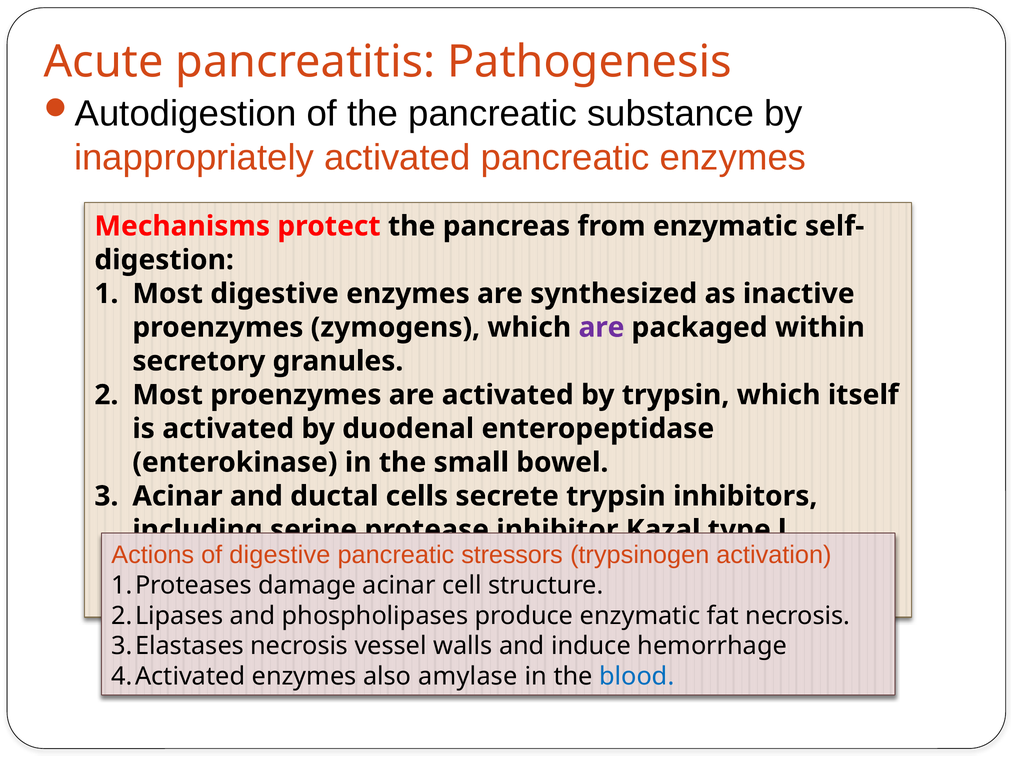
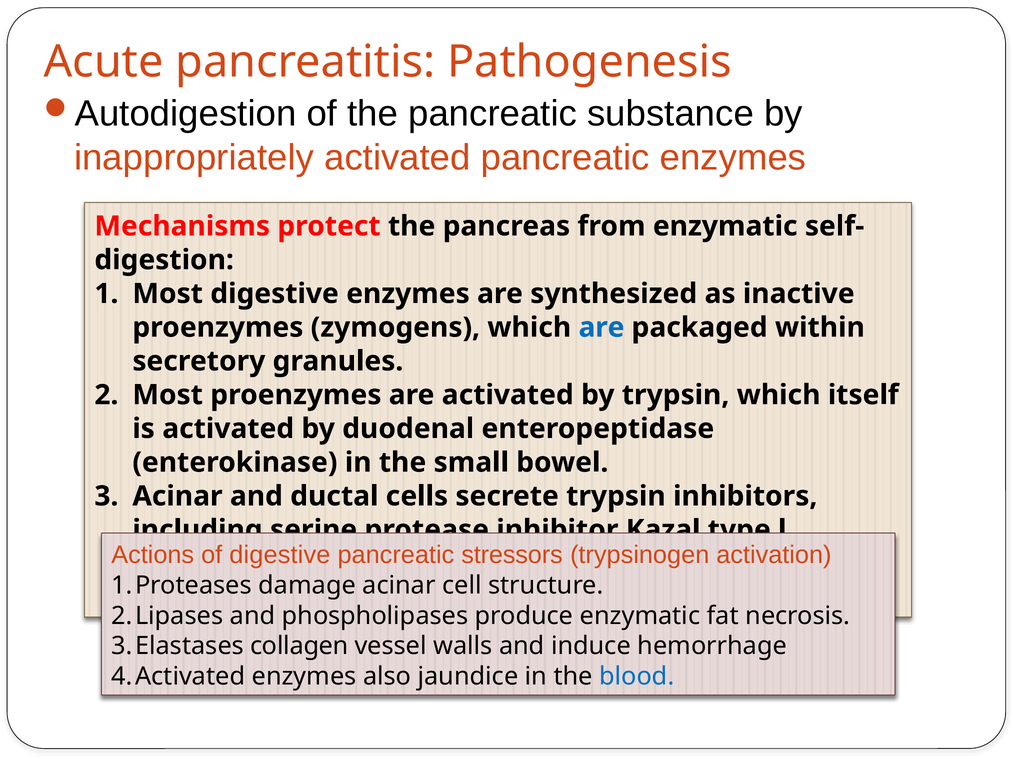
are colour: purple -> blue (601, 328)
necrosis: necrosis -> collagen (299, 647)
amylase: amylase -> jaundice (468, 677)
